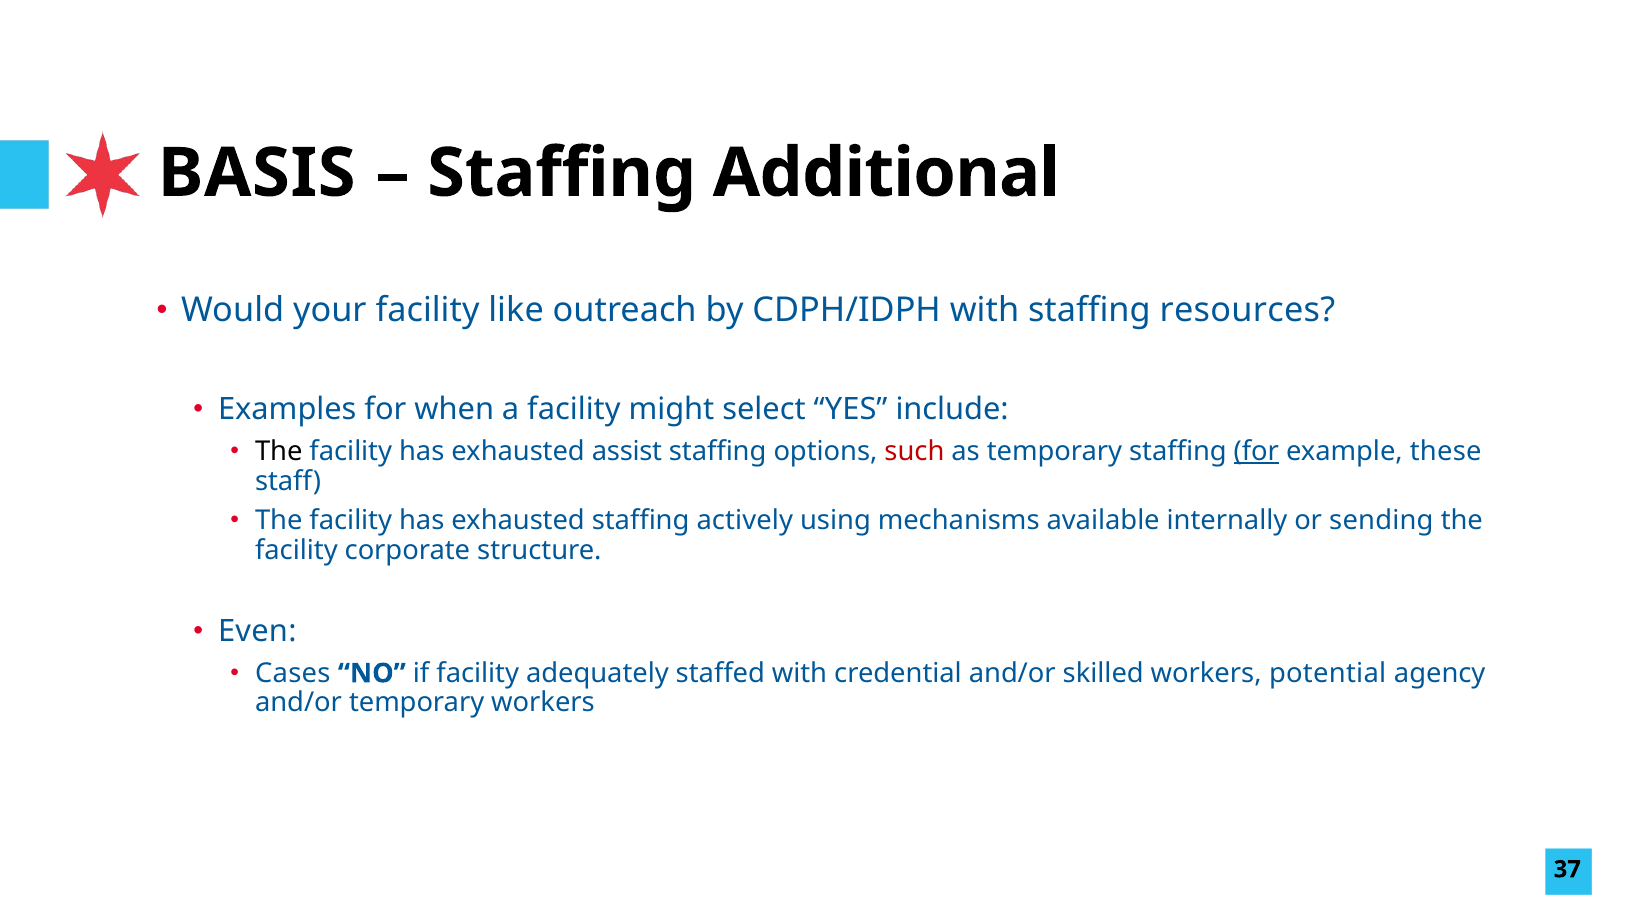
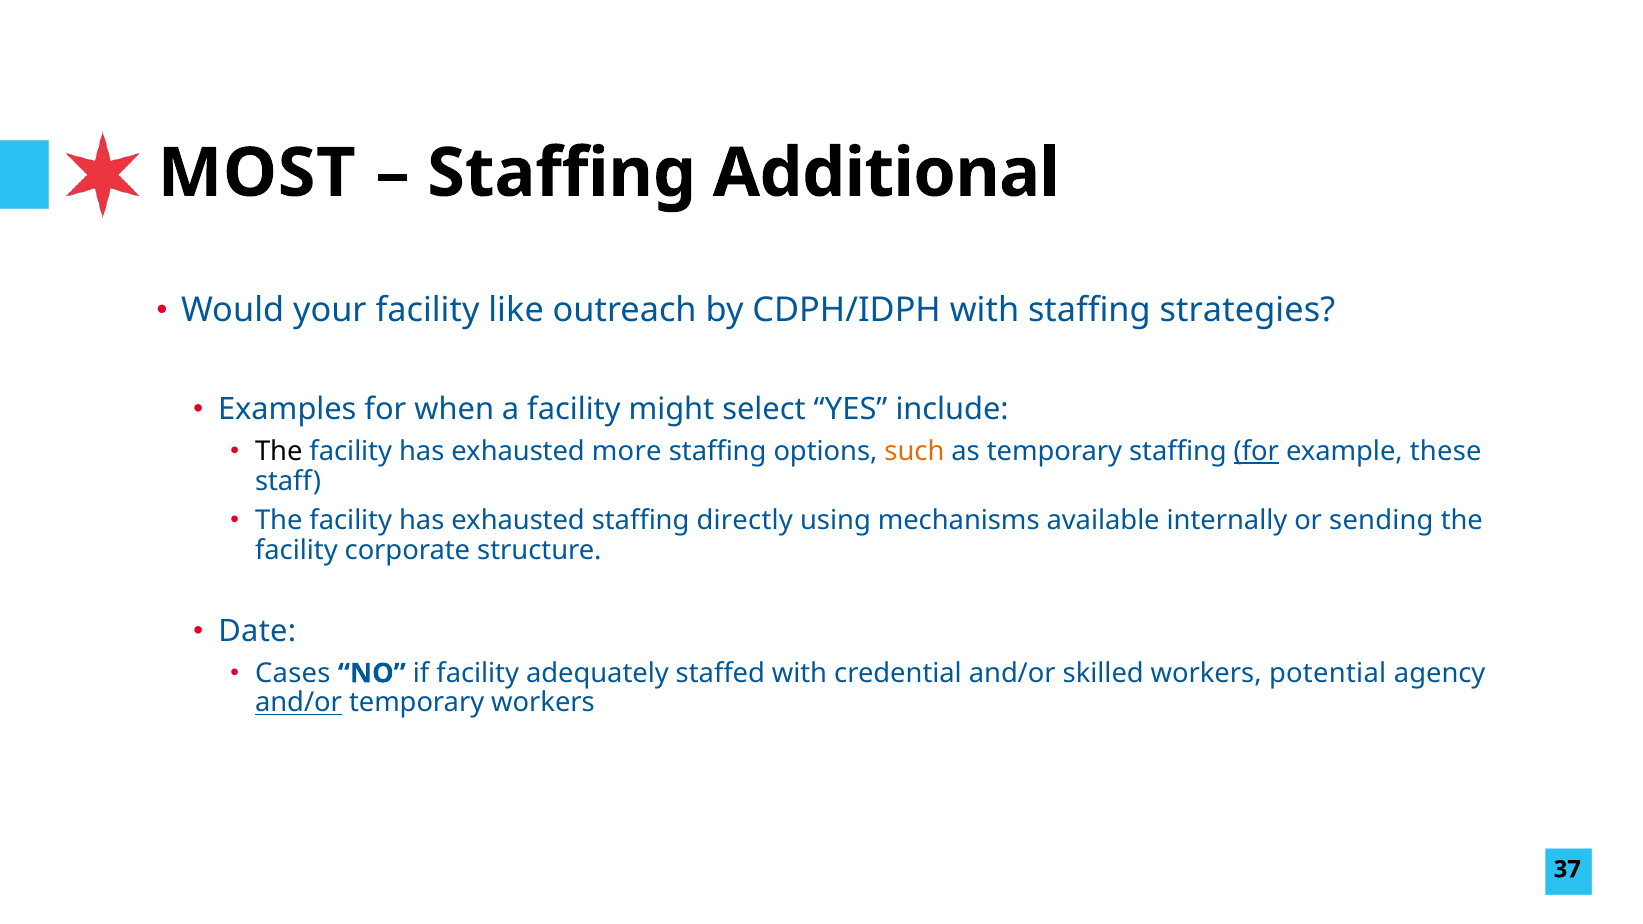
BASIS: BASIS -> MOST (257, 173)
resources: resources -> strategies (1247, 310)
assist: assist -> more (627, 452)
such colour: red -> orange (914, 452)
actively: actively -> directly (745, 521)
Even: Even -> Date (257, 632)
and/or underline: none -> present (299, 703)
